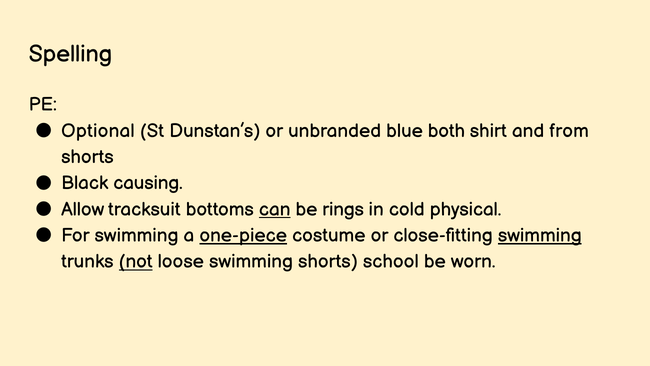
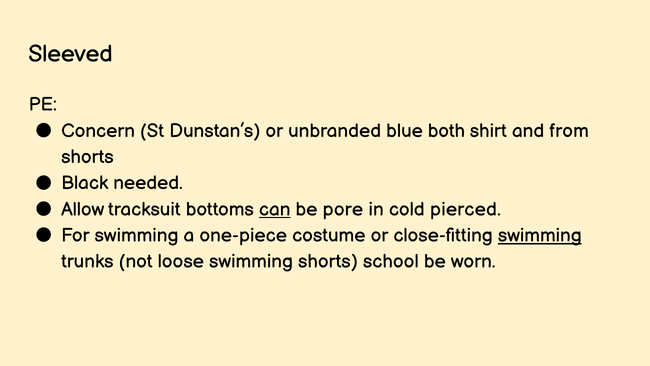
Spelling: Spelling -> Sleeved (71, 54)
Optional: Optional -> Concern (98, 131)
causing: causing -> needed (148, 183)
rings: rings -> pore (343, 209)
physical: physical -> pierced (465, 209)
one-piece underline: present -> none (243, 235)
not underline: present -> none (136, 261)
